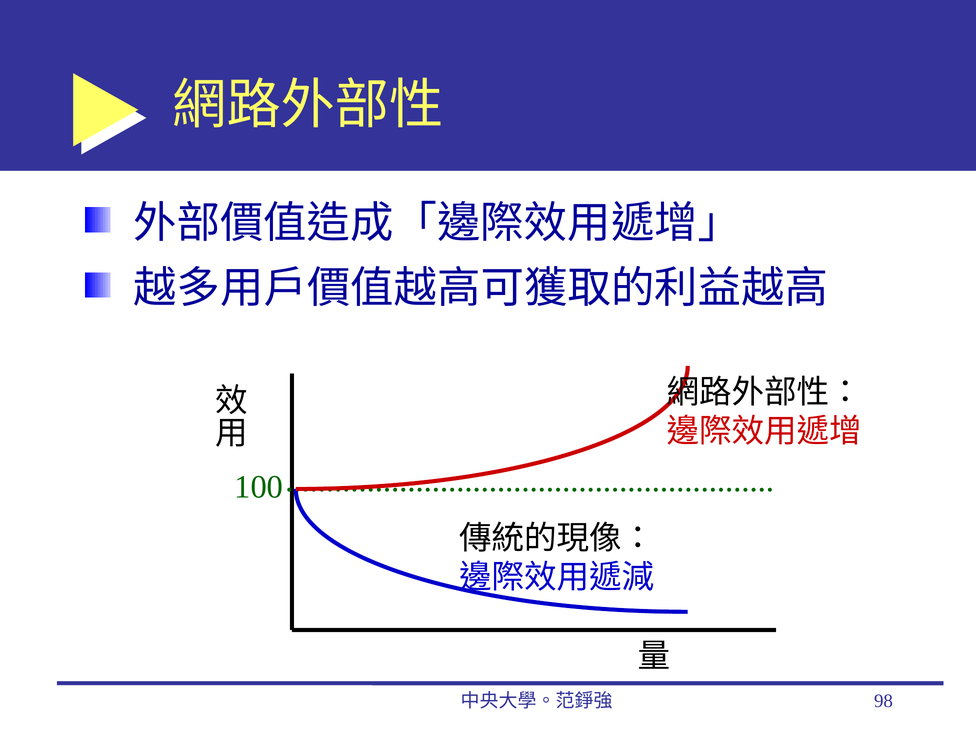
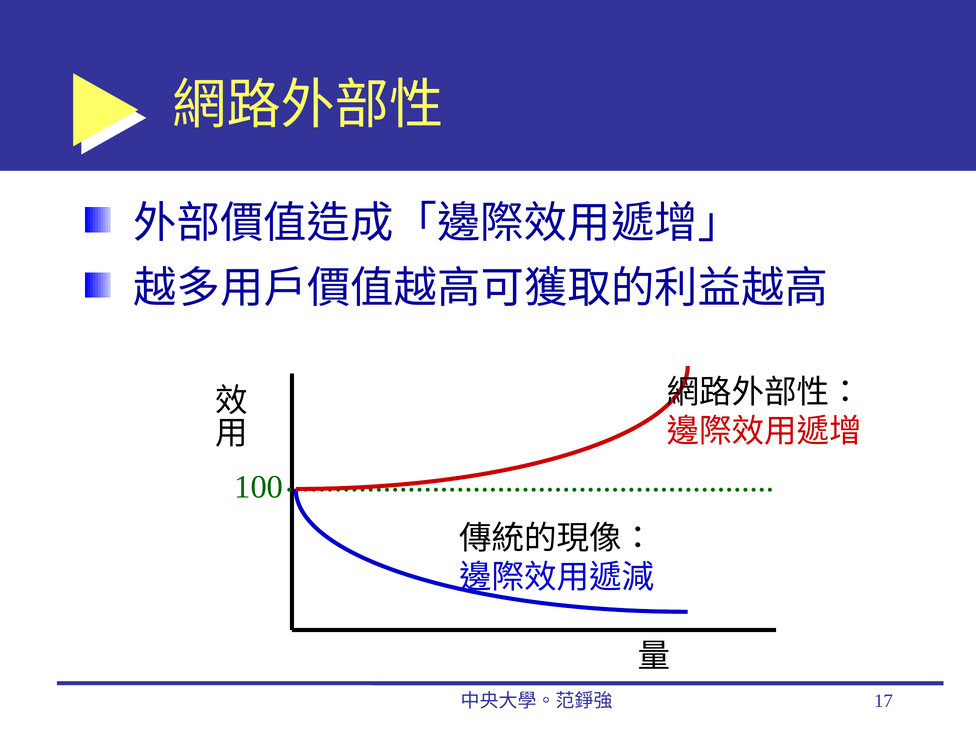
98: 98 -> 17 (884, 701)
